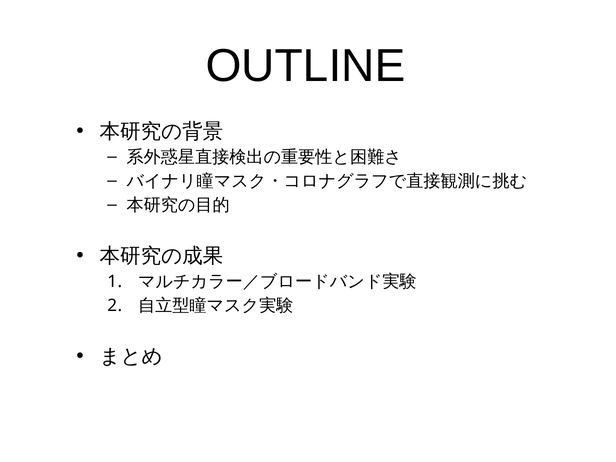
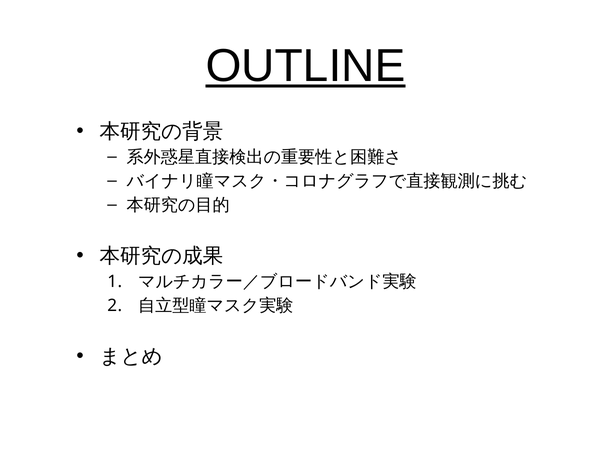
OUTLINE underline: none -> present (306, 66)
